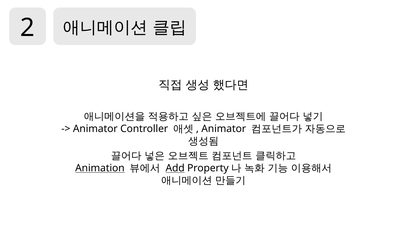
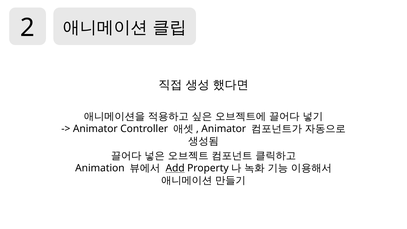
Animation underline: present -> none (100, 168)
